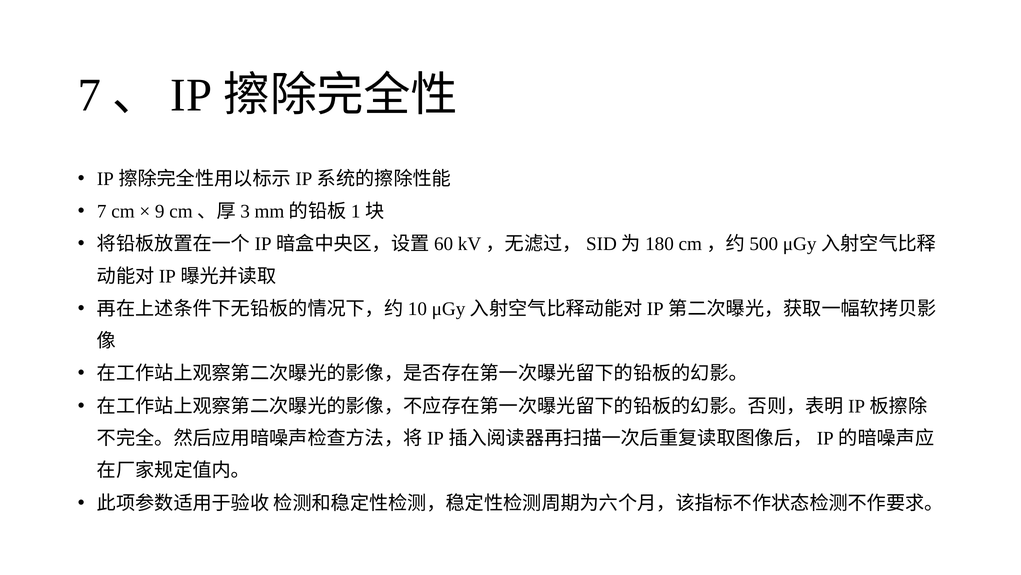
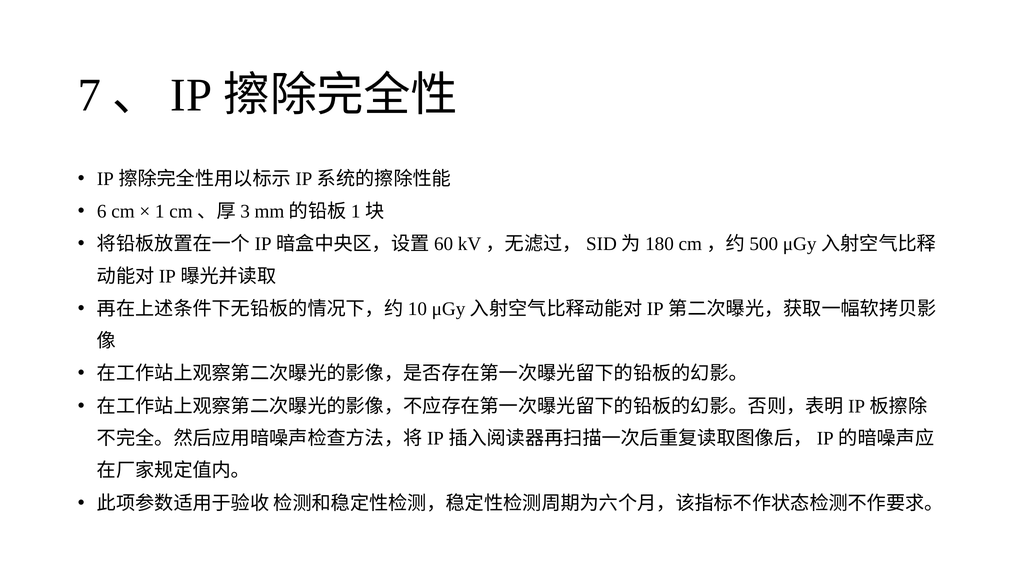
7: 7 -> 6 (102, 211)
9: 9 -> 1 (160, 211)
